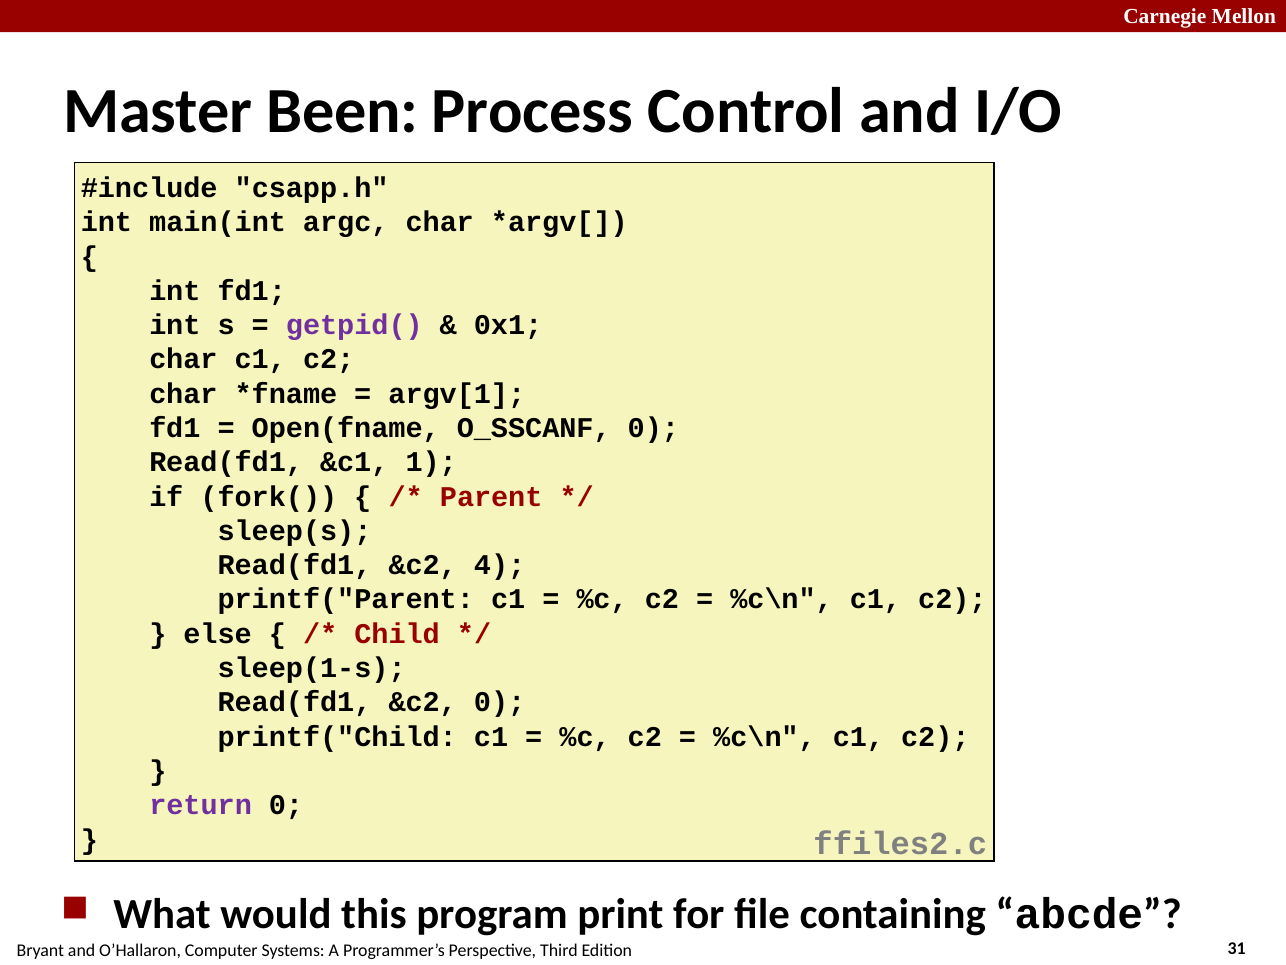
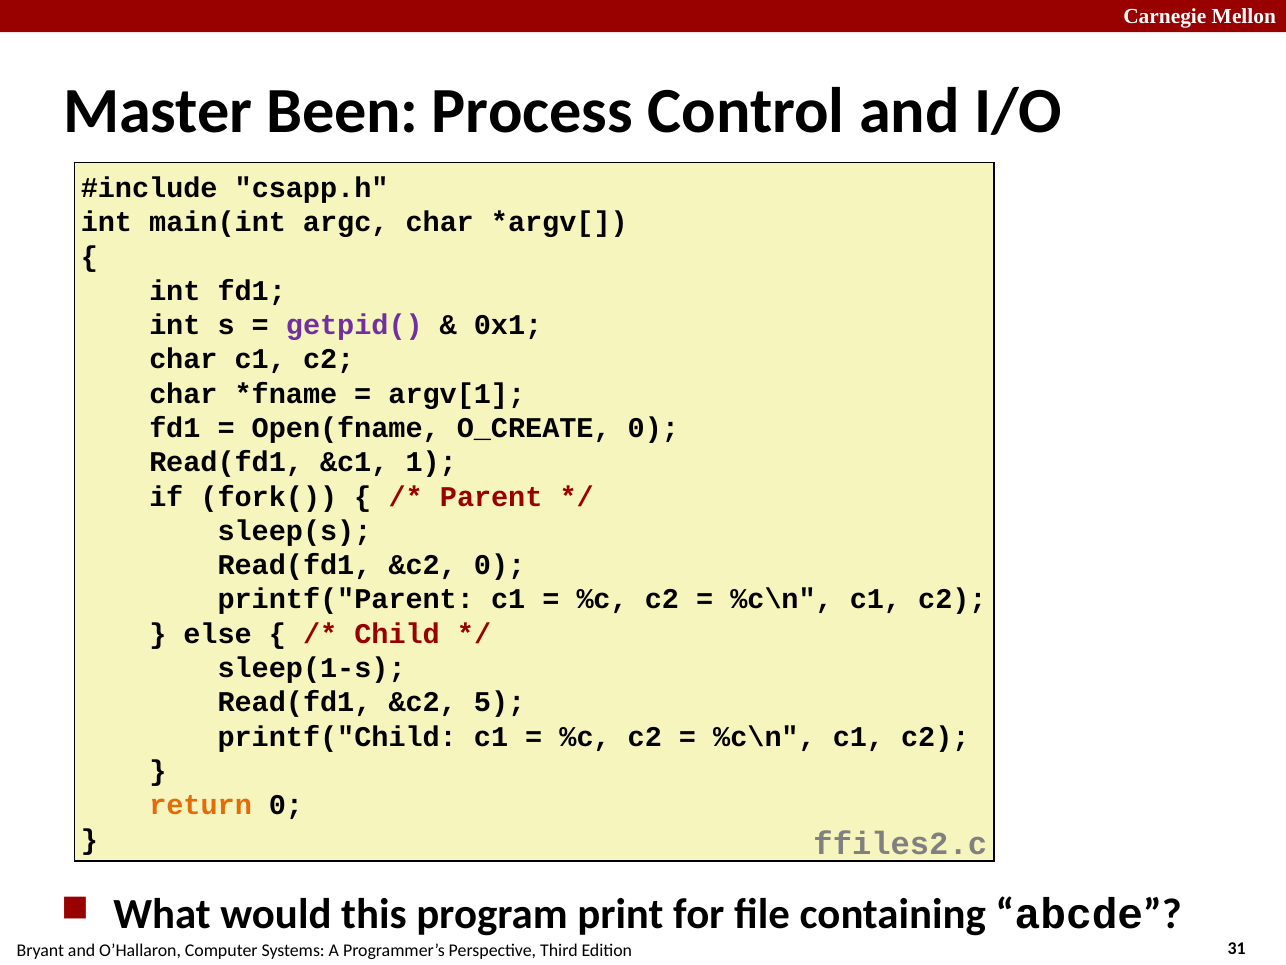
O_SSCANF: O_SSCANF -> O_CREATE (534, 428)
&c2 4: 4 -> 0 (500, 565)
&c2 0: 0 -> 5 (500, 702)
return colour: purple -> orange (201, 805)
